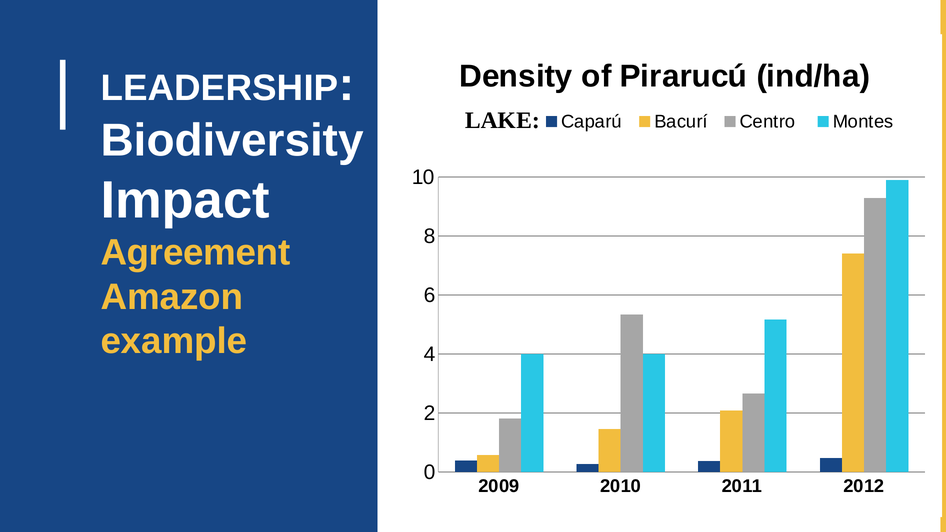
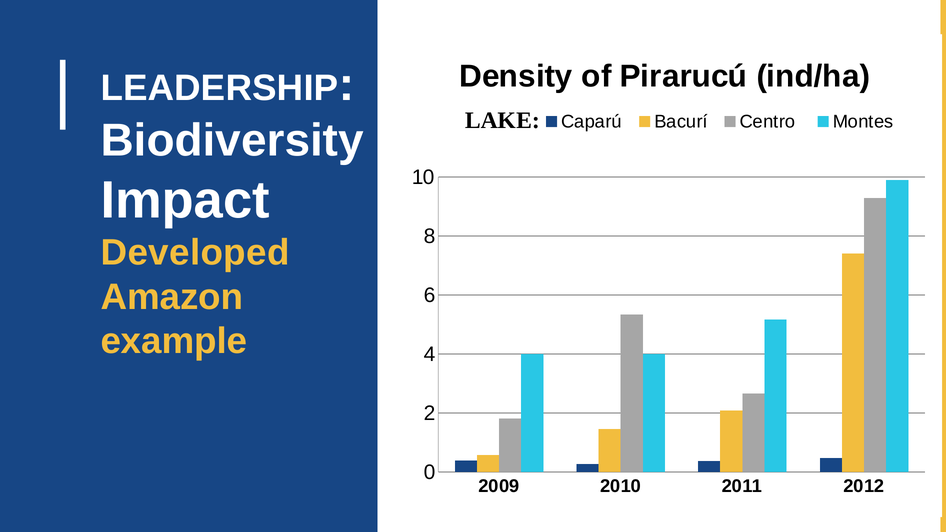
Agreement: Agreement -> Developed (195, 253)
